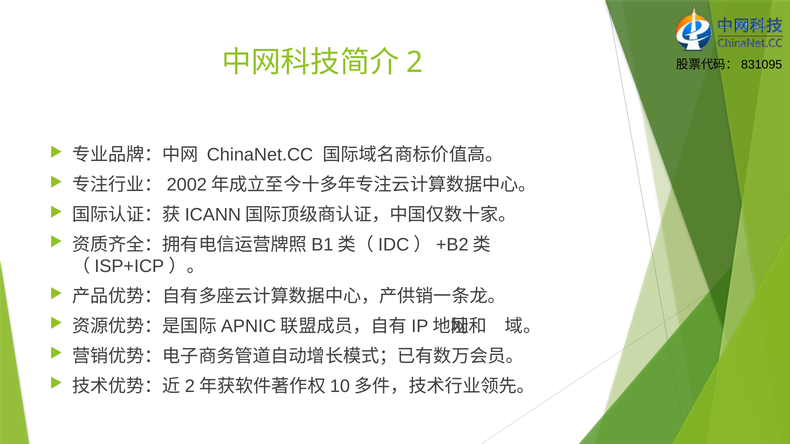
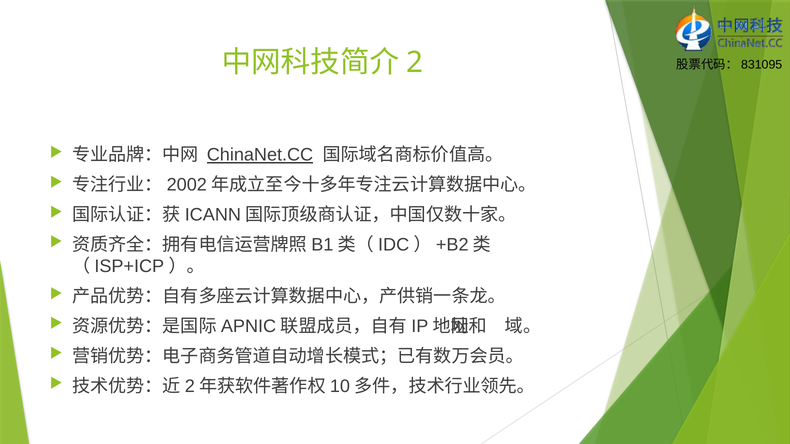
ChinaNet.CC underline: none -> present (260, 155)
